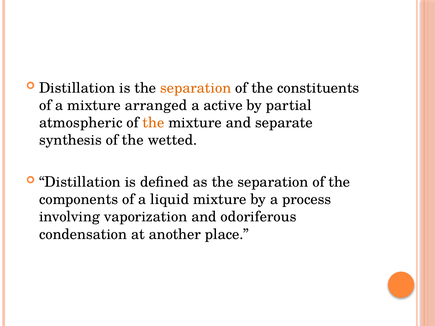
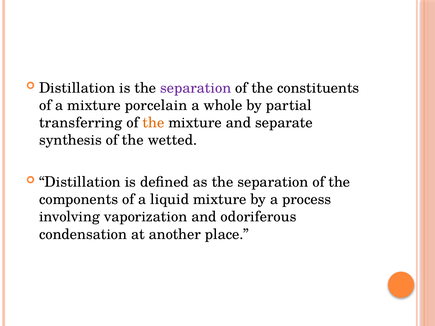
separation colour: orange -> purple (196, 88)
arranged: arranged -> porcelain (156, 105)
active: active -> whole (223, 105)
atmospheric: atmospheric -> transferring (81, 123)
